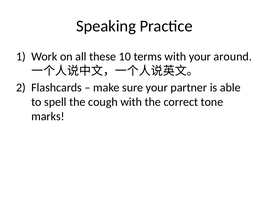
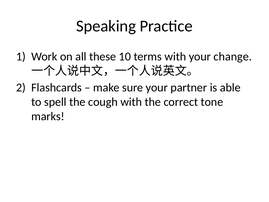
around: around -> change (233, 56)
